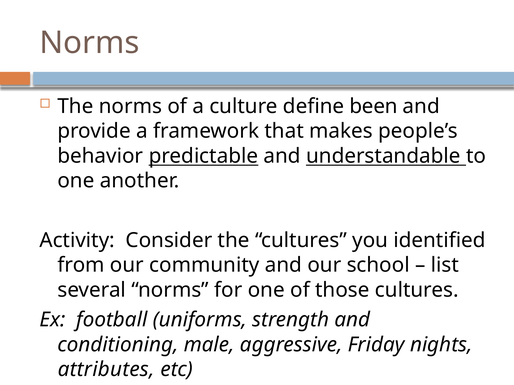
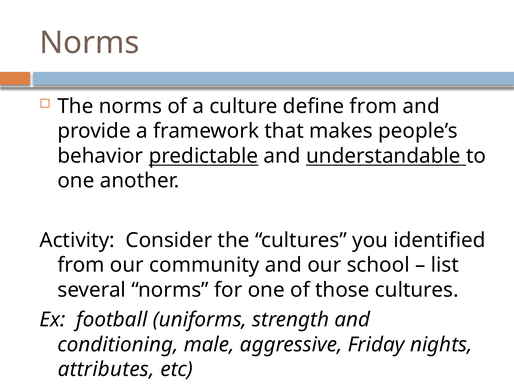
define been: been -> from (373, 106)
